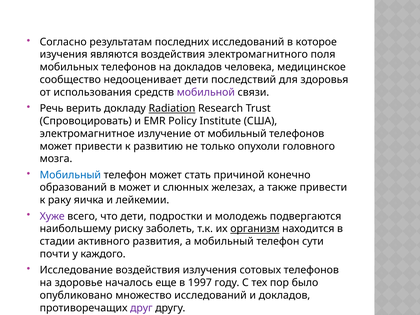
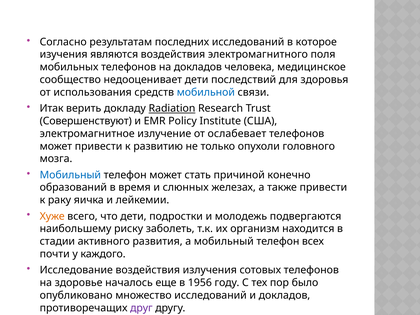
мобильной colour: purple -> blue (206, 92)
Речь: Речь -> Итак (52, 108)
Спровоцировать: Спровоцировать -> Совершенствуют (86, 121)
от мобильный: мобильный -> ослабевает (237, 134)
в может: может -> время (135, 188)
Хуже colour: purple -> orange (52, 216)
организм underline: present -> none (255, 229)
сути: сути -> всех (313, 241)
1997: 1997 -> 1956 (200, 283)
